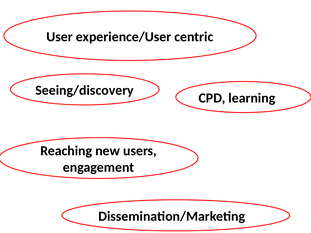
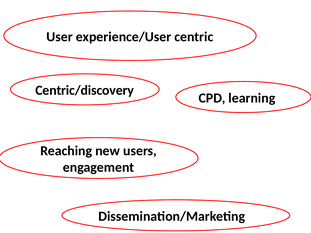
Seeing/discovery: Seeing/discovery -> Centric/discovery (85, 90)
